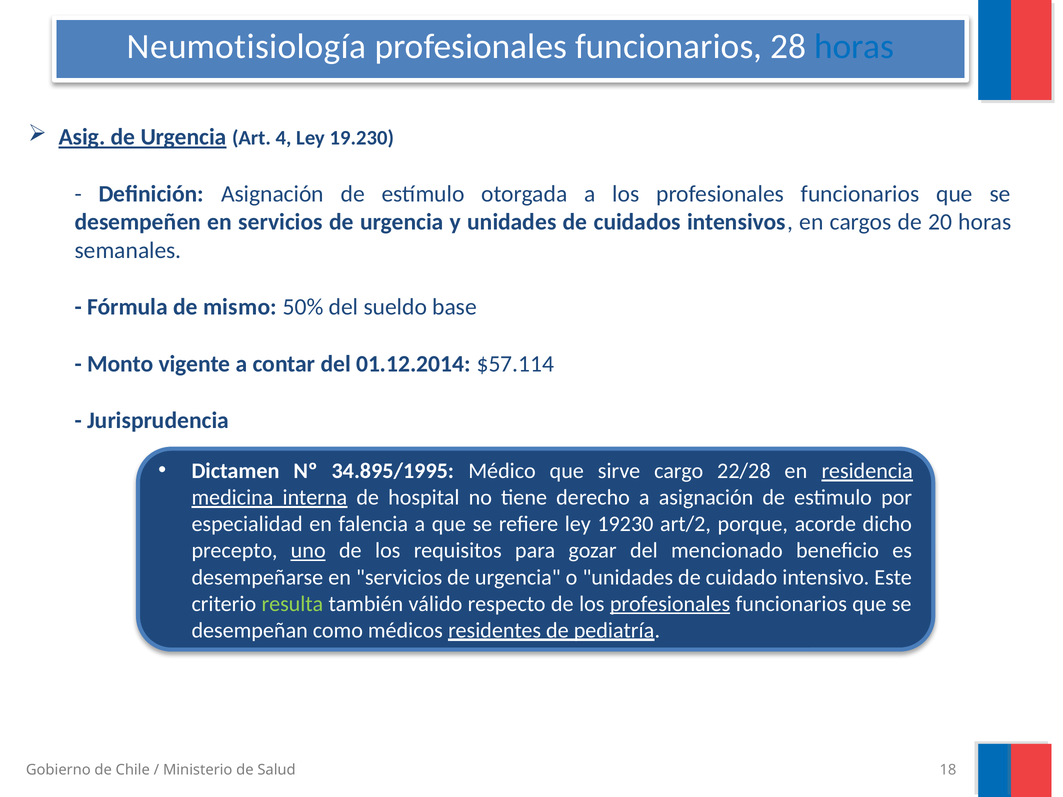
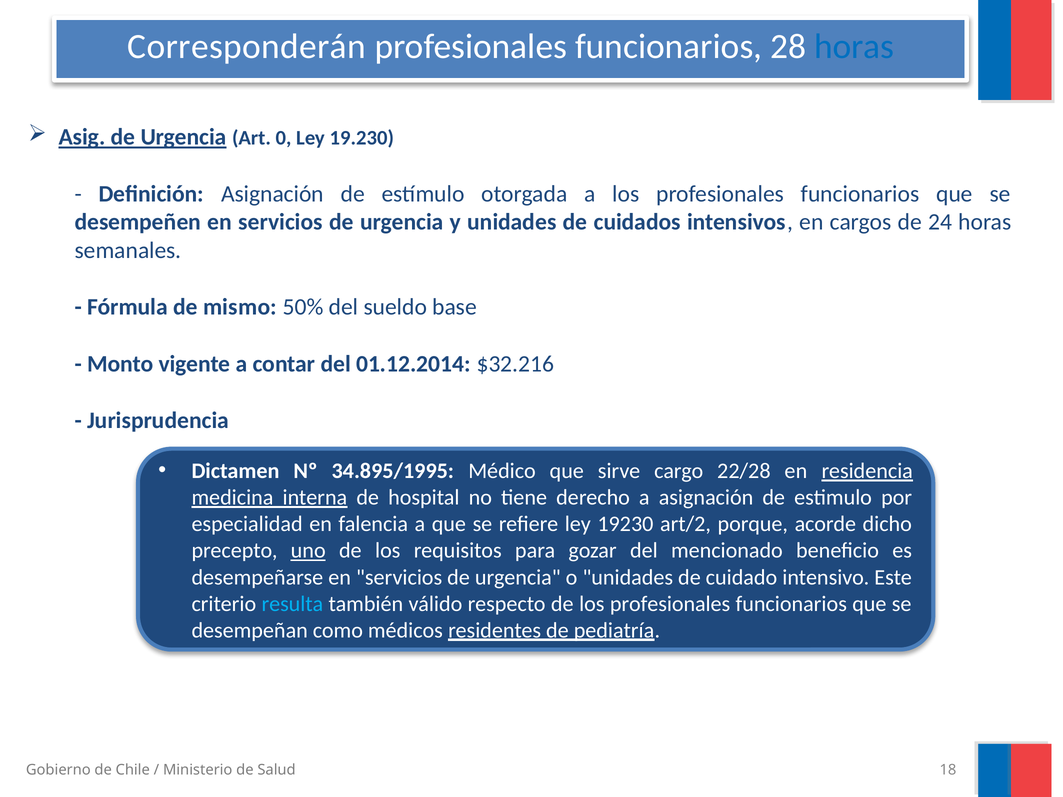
Neumotisiología: Neumotisiología -> Corresponderán (247, 47)
4: 4 -> 0 (283, 138)
20: 20 -> 24 (940, 222)
$57.114: $57.114 -> $32.216 (515, 364)
resulta colour: light green -> light blue (292, 604)
profesionales underline: present -> none (670, 604)
